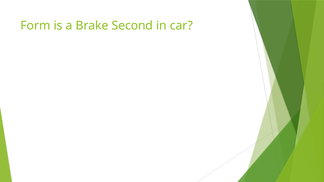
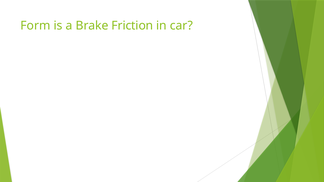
Second: Second -> Friction (132, 26)
